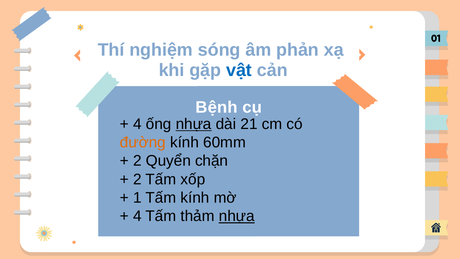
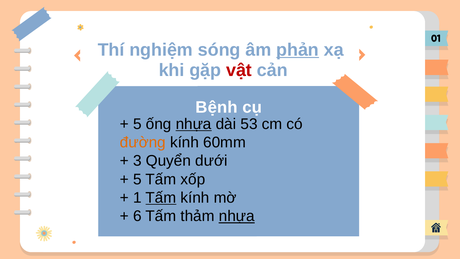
phản underline: none -> present (298, 50)
vật colour: blue -> red (239, 70)
4: 4 -> 5 (137, 124)
21: 21 -> 53 (249, 124)
2: 2 -> 3 (137, 161)
chặn: chặn -> dưới (211, 161)
2: 2 -> 5 (137, 179)
Tấm underline: none -> present (161, 198)
4: 4 -> 6 (137, 216)
